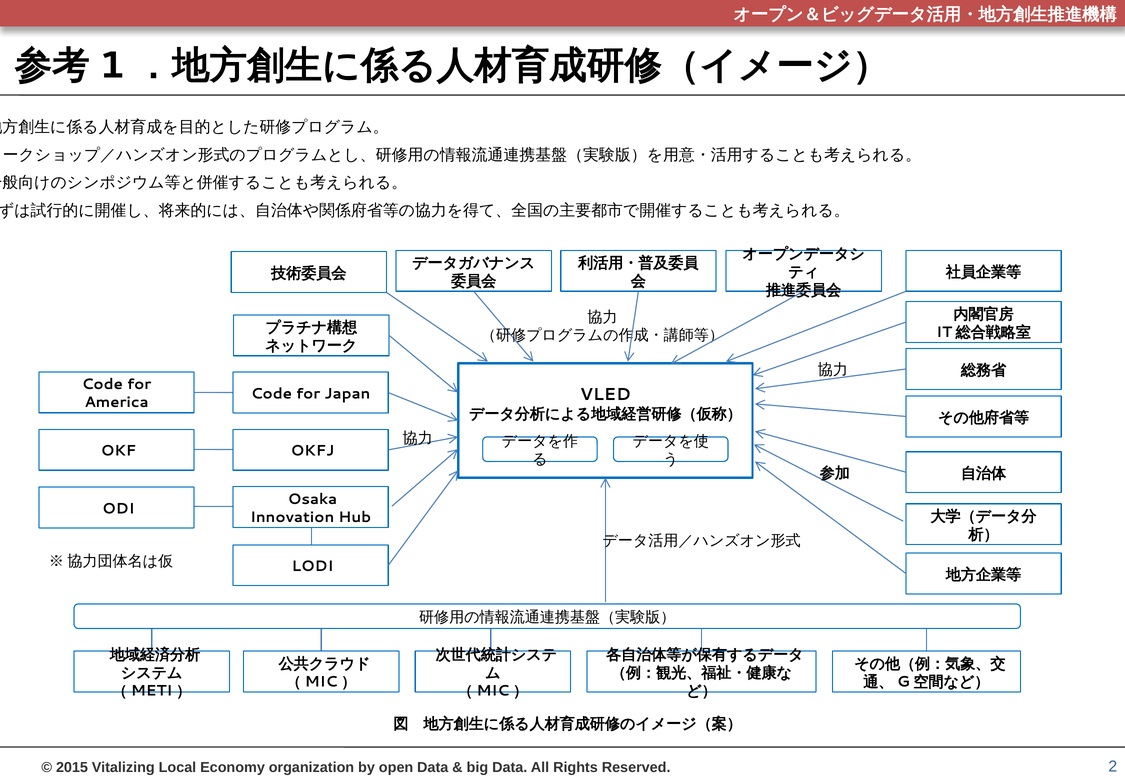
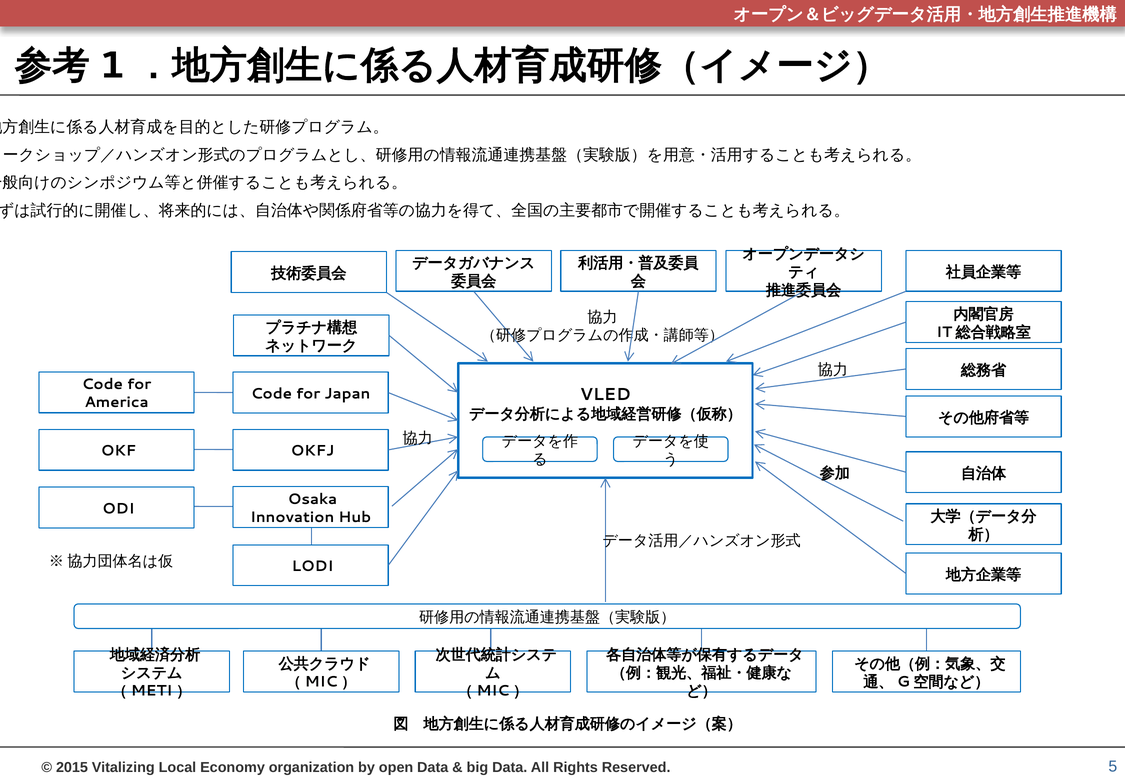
2: 2 -> 5 (1113, 767)
